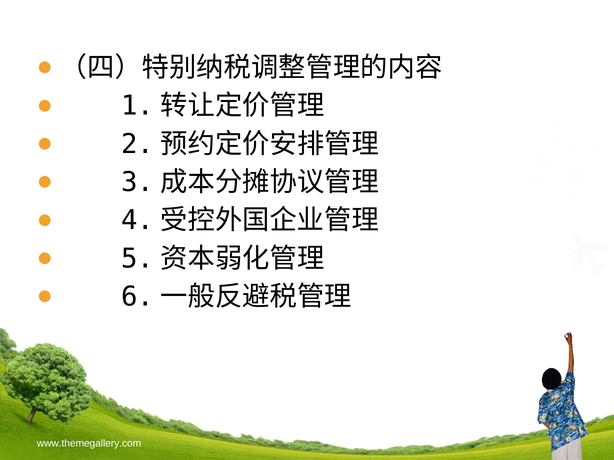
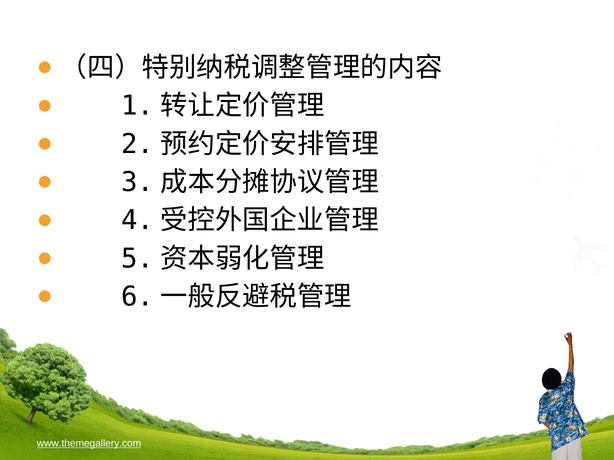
www.themegallery.com underline: none -> present (89, 444)
